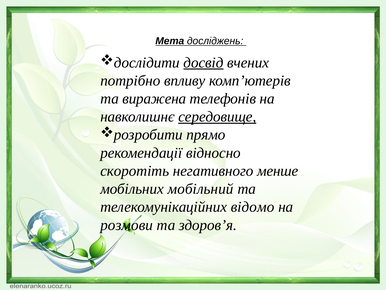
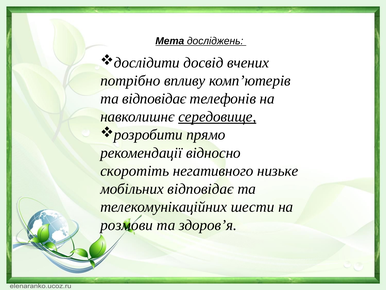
досвід underline: present -> none (203, 62)
та виражена: виражена -> відповідає (154, 99)
менше: менше -> низьке (278, 171)
мобільних мобільний: мобільний -> відповідає (201, 189)
відомо: відомо -> шести (253, 207)
